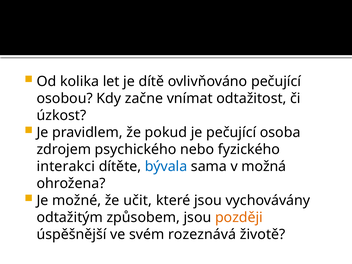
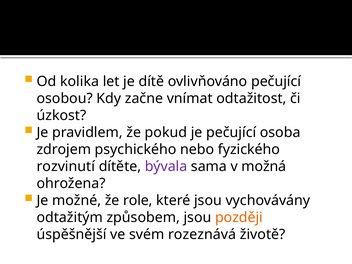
interakci: interakci -> rozvinutí (66, 166)
bývala colour: blue -> purple (166, 166)
učit: učit -> role (138, 200)
